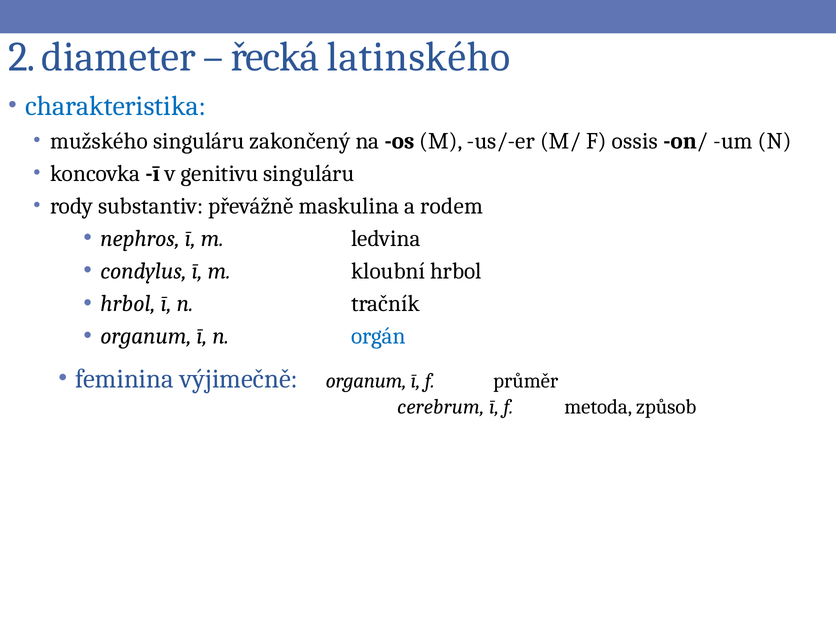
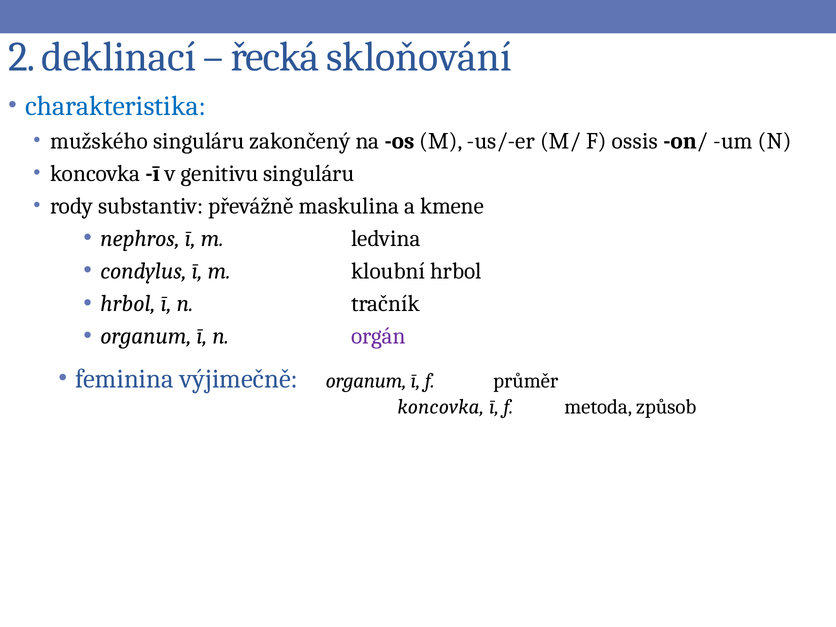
diameter: diameter -> deklinací (119, 57)
latinského: latinského -> skloňování (419, 57)
rodem: rodem -> kmene (452, 206)
orgán colour: blue -> purple (378, 336)
cerebrum: cerebrum -> koncovka (441, 407)
